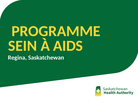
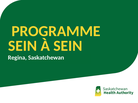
À AIDS: AIDS -> SEIN (68, 46)
